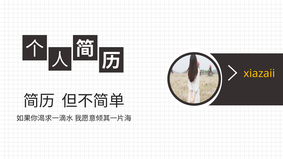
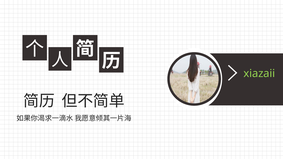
xiazaii colour: yellow -> light green (259, 74)
